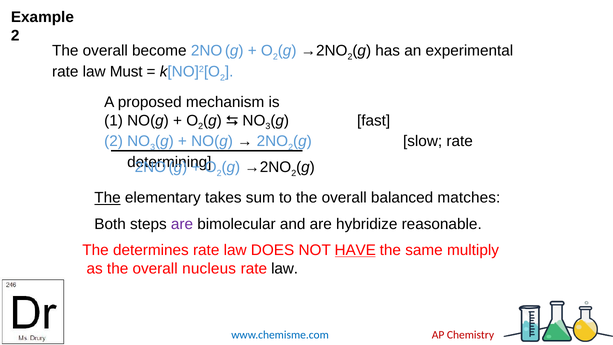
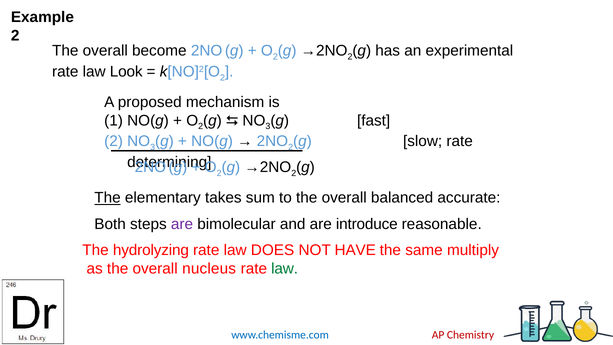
Must: Must -> Look (126, 72)
matches: matches -> accurate (469, 198)
hybridize: hybridize -> introduce (367, 224)
determines: determines -> hydrolyzing (151, 250)
HAVE underline: present -> none (355, 250)
law colour: black -> green (285, 268)
